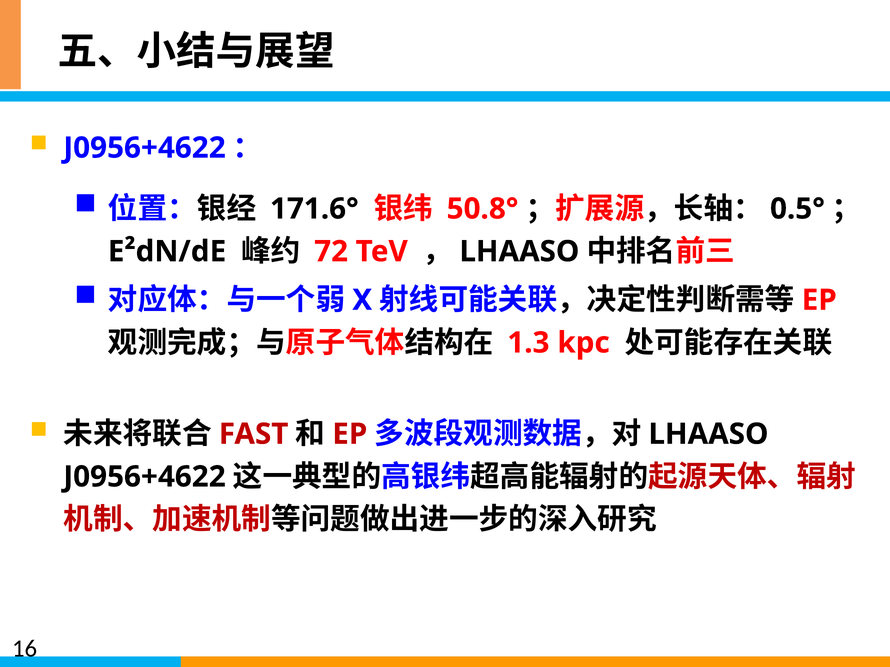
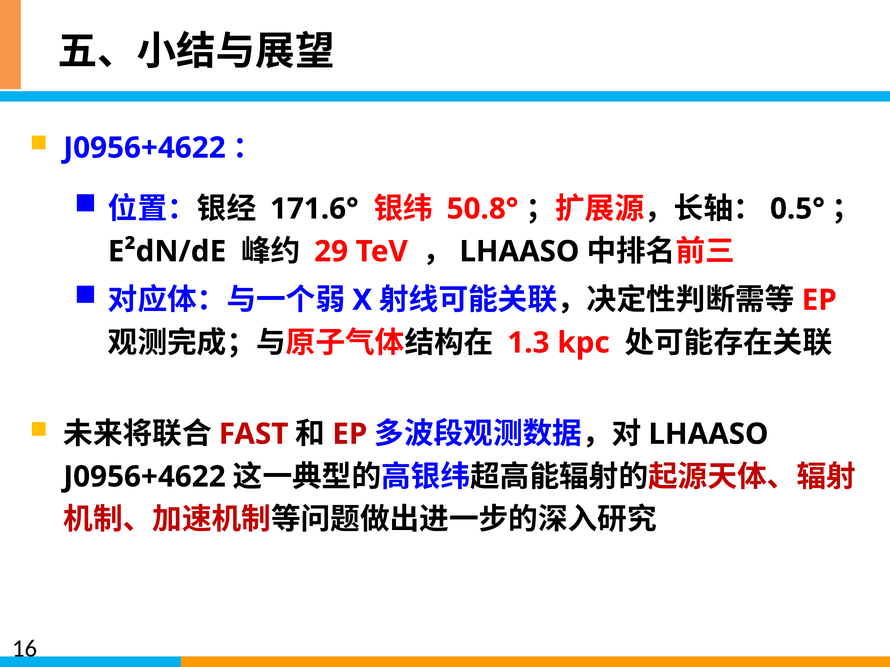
72: 72 -> 29 (331, 252)
